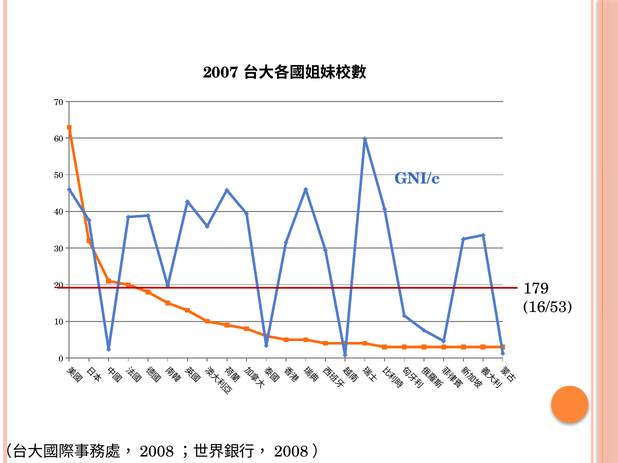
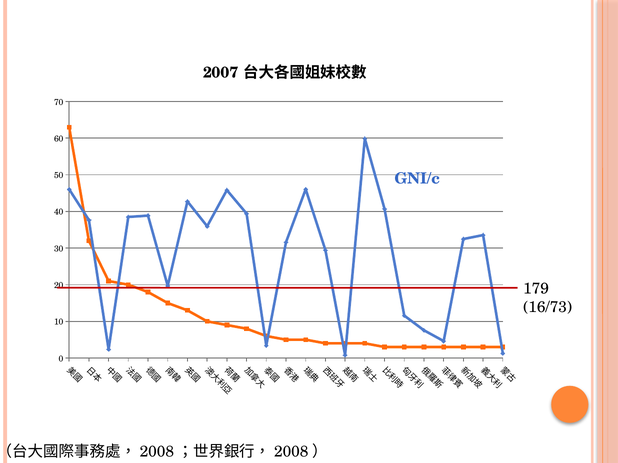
16/53: 16/53 -> 16/73 (548, 308)
